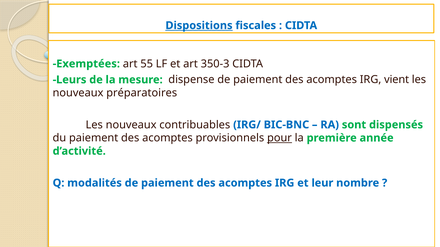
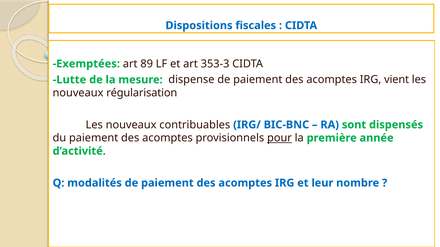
Dispositions underline: present -> none (199, 26)
55: 55 -> 89 (147, 64)
350-3: 350-3 -> 353-3 (215, 64)
Leurs: Leurs -> Lutte (69, 80)
préparatoires: préparatoires -> régularisation (142, 93)
